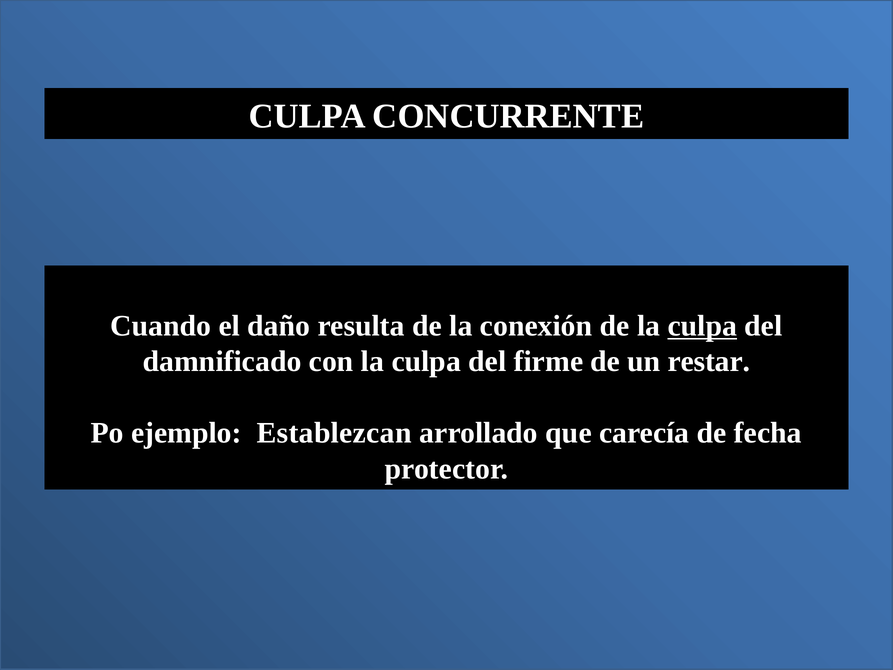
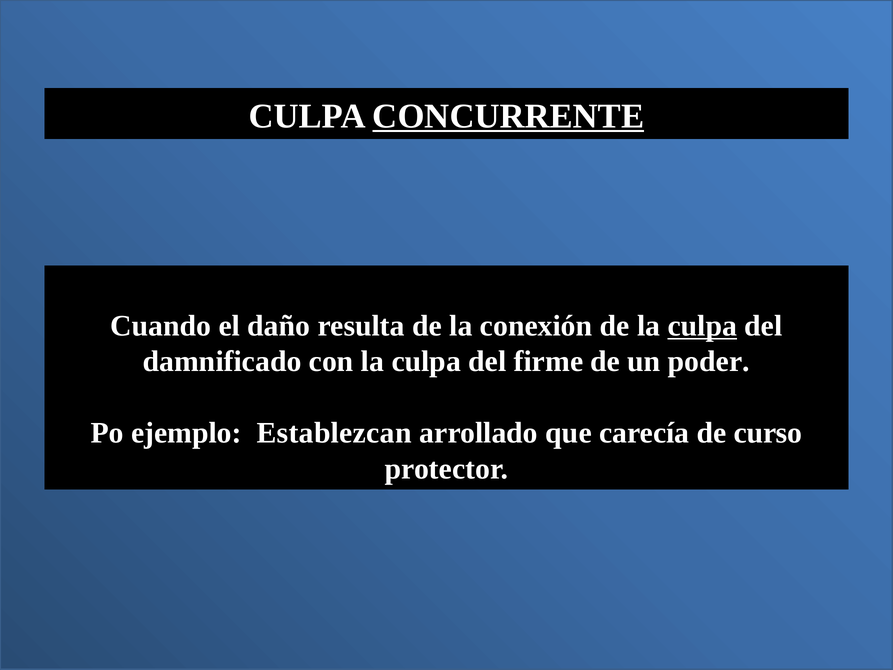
CONCURRENTE underline: none -> present (508, 116)
restar: restar -> poder (709, 361)
fecha: fecha -> curso (768, 433)
